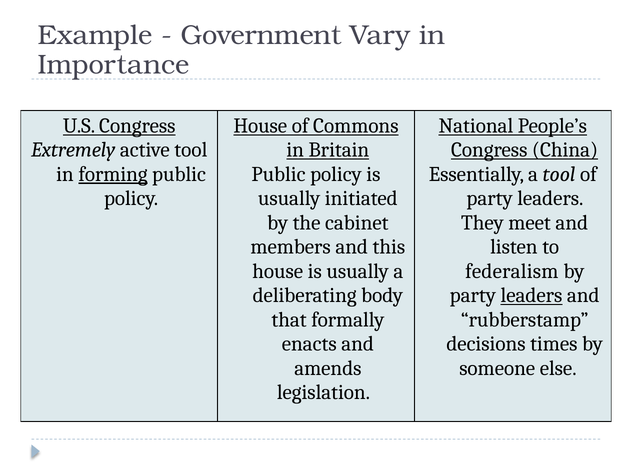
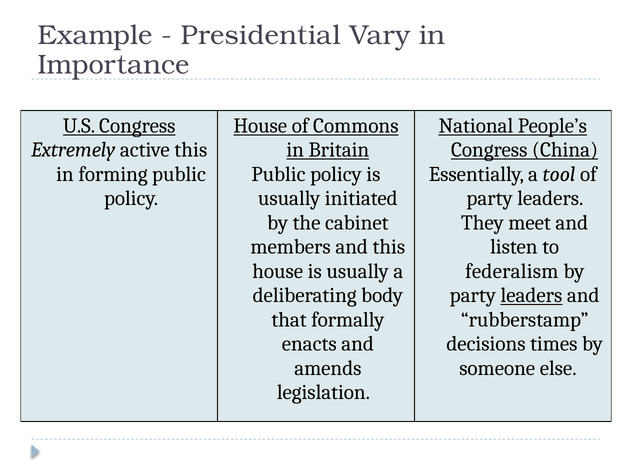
Government: Government -> Presidential (261, 35)
active tool: tool -> this (191, 150)
forming underline: present -> none (113, 174)
